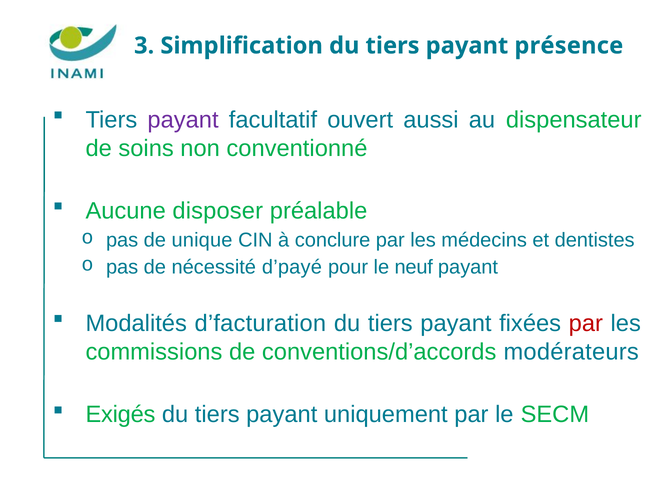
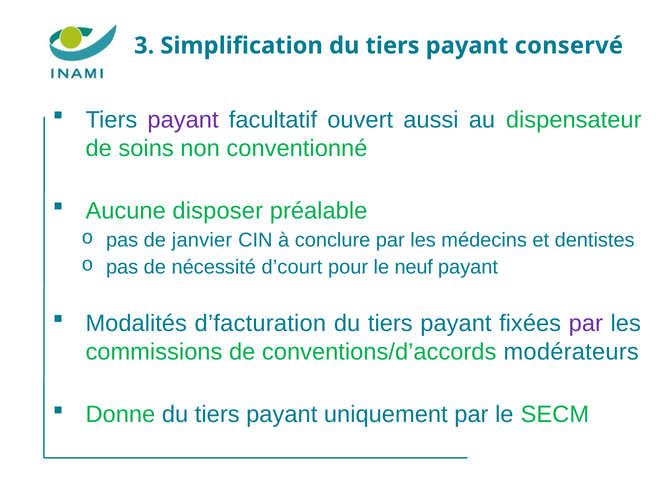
présence: présence -> conservé (569, 46)
unique: unique -> janvier (202, 240)
d’payé: d’payé -> d’court (292, 267)
par colour: red -> purple (586, 323)
Exigés: Exigés -> Donne (120, 415)
